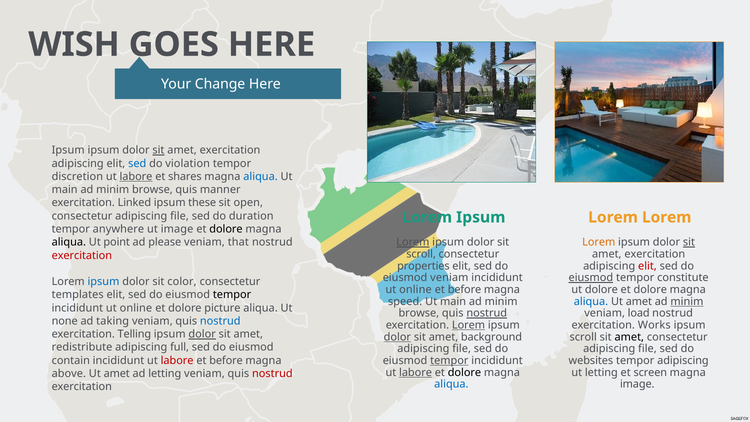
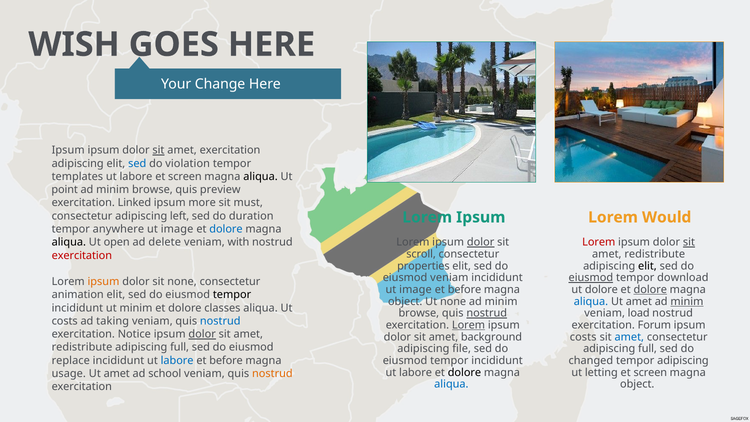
discretion: discretion -> templates (77, 177)
labore underline: present -> none (136, 177)
shares: shares -> screen (185, 177)
aliqua colour: blue -> black (261, 177)
main: main -> point (65, 190)
manner: manner -> preview (220, 190)
these: these -> more (202, 203)
open: open -> must (248, 203)
file: file -> left (180, 216)
Lorem Lorem: Lorem -> Would (667, 217)
dolore colour: black -> blue (226, 229)
point: point -> open (117, 242)
please: please -> delete (165, 242)
that: that -> with (238, 242)
Lorem underline: present -> none (413, 242)
dolor underline: none -> present (481, 242)
Lorem colour: orange -> red (599, 242)
exercitation: exercitation -> redistribute (655, 254)
elit colour: red -> black (647, 266)
constitute: constitute -> download (683, 278)
ipsum colour: blue -> orange (103, 282)
sit color: color -> none (182, 282)
online: online -> image (415, 290)
dolore underline: none -> present (650, 290)
templates: templates -> animation (78, 295)
speed: speed -> object (405, 301)
main: main -> none (453, 301)
online: online -> minim (136, 308)
picture: picture -> classes (222, 308)
none: none -> costs (65, 321)
Works: Works -> Forum (654, 325)
Telling: Telling -> Notice (134, 334)
dolor underline: present -> none (397, 337)
scroll: scroll -> costs (583, 337)
amet colour: black -> blue (629, 337)
file: file -> full (647, 349)
contain: contain -> replace (71, 360)
labore colour: red -> blue (177, 360)
tempor underline: present -> none (449, 361)
websites: websites -> changed (591, 361)
labore underline: present -> none (416, 372)
above: above -> usage (69, 374)
ad letting: letting -> school (165, 374)
nostrud colour: red -> orange (272, 374)
image: image -> object (637, 384)
